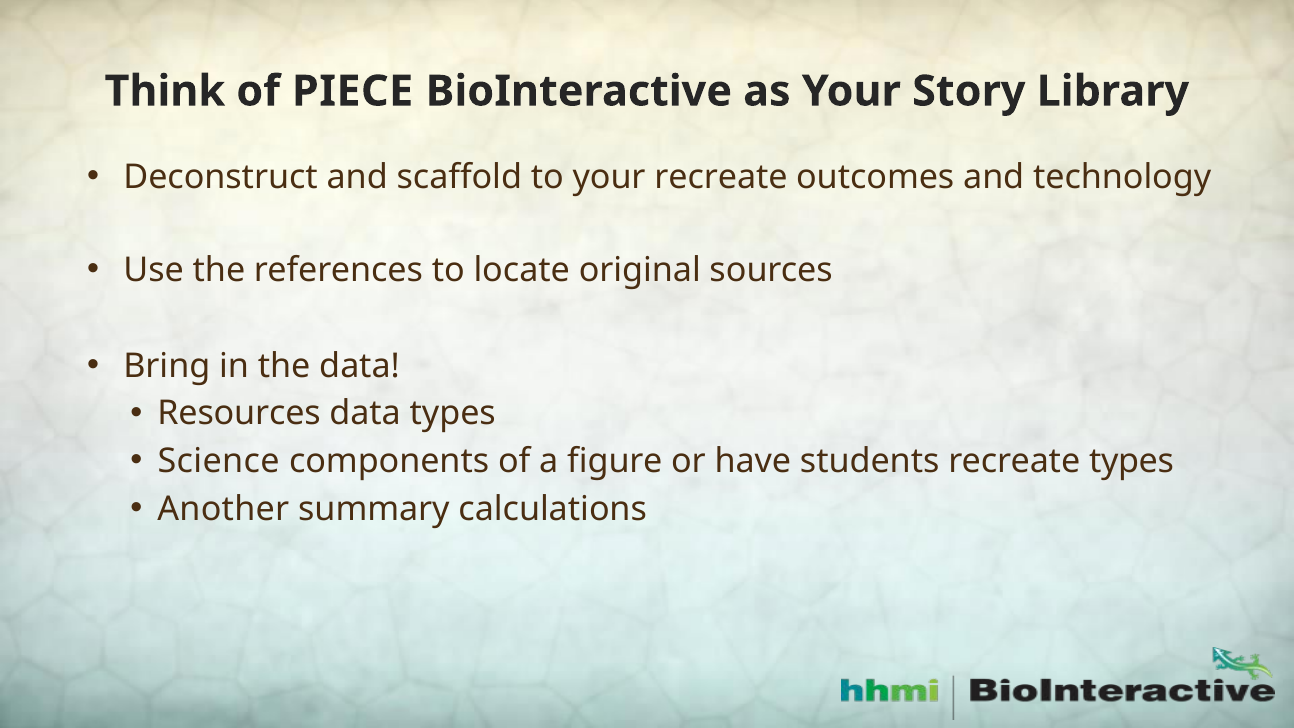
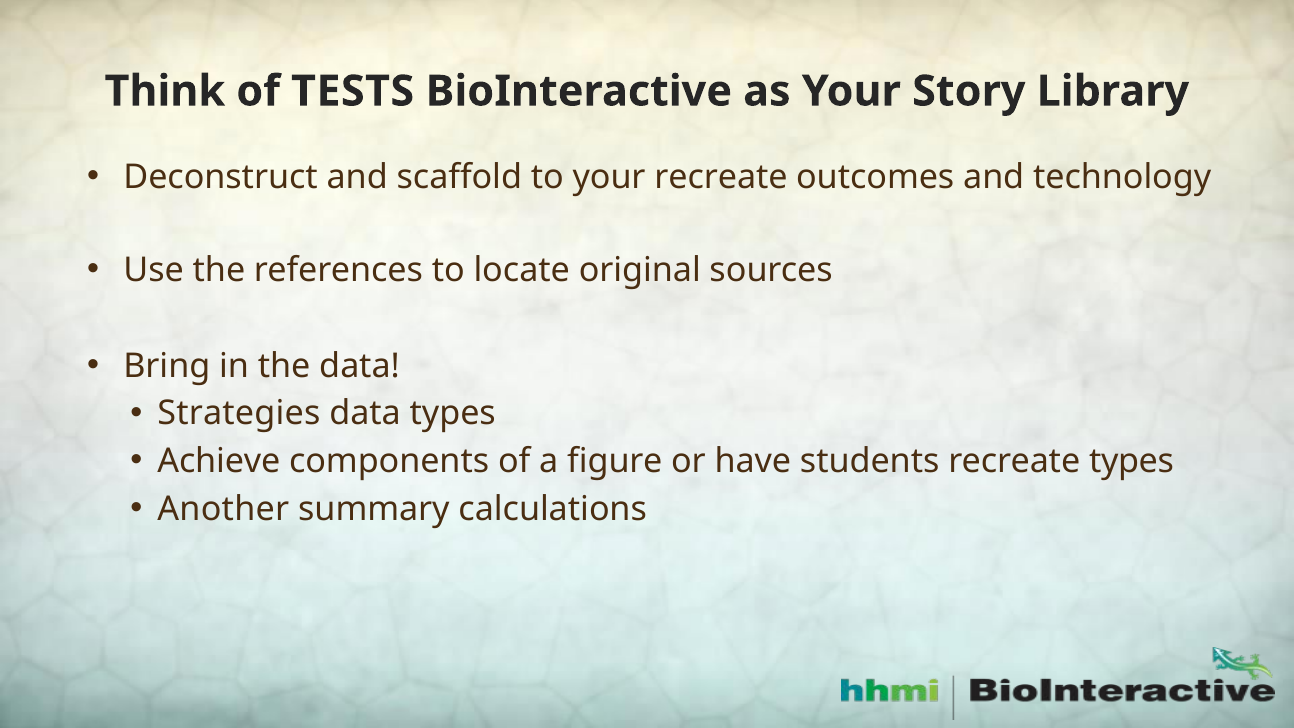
PIECE: PIECE -> TESTS (353, 91)
Resources: Resources -> Strategies (239, 414)
Science: Science -> Achieve (219, 461)
